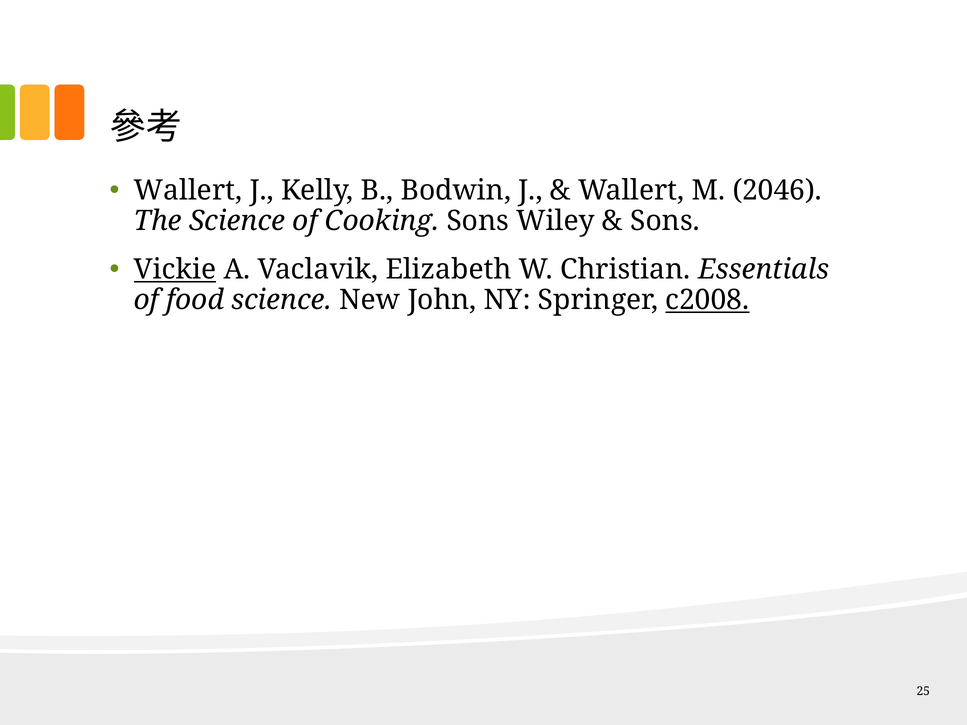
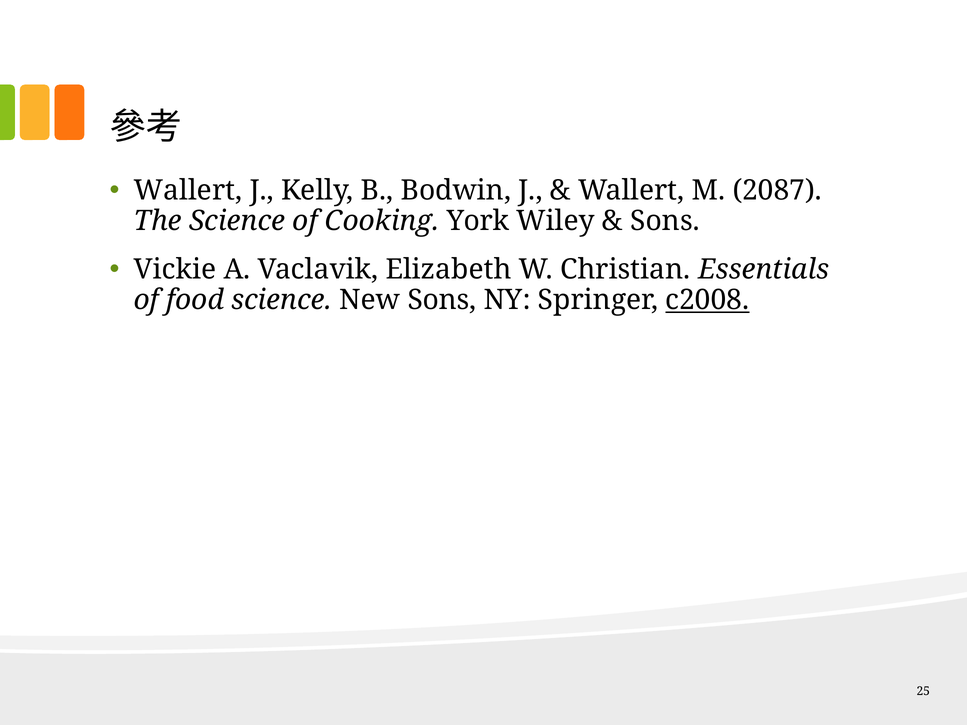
2046: 2046 -> 2087 (777, 191)
Cooking Sons: Sons -> York (478, 221)
Vickie underline: present -> none (175, 270)
New John: John -> Sons (442, 300)
